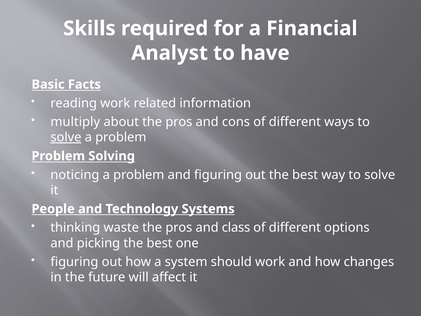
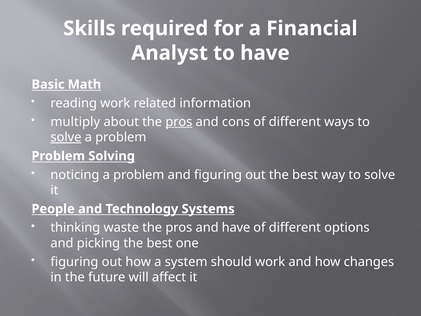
Facts: Facts -> Math (84, 84)
pros underline: none -> present (179, 122)
and class: class -> have (236, 228)
